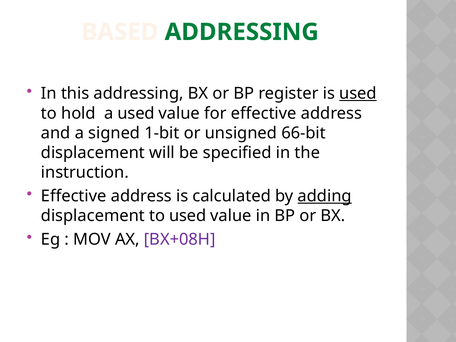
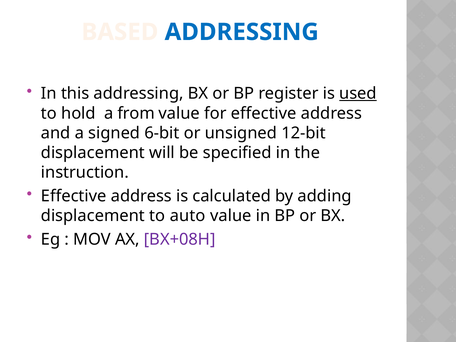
ADDRESSING colour: green -> blue (242, 32)
a used: used -> from (136, 113)
1-bit: 1-bit -> 6-bit (162, 133)
66-bit: 66-bit -> 12-bit (304, 133)
adding underline: present -> none (325, 196)
to used: used -> auto (188, 216)
